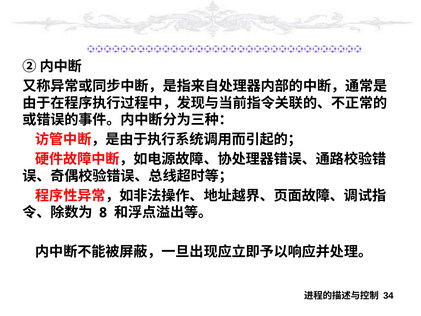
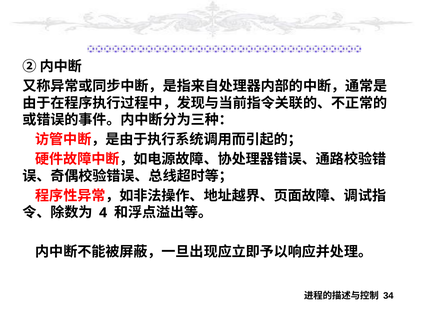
8: 8 -> 4 (103, 213)
